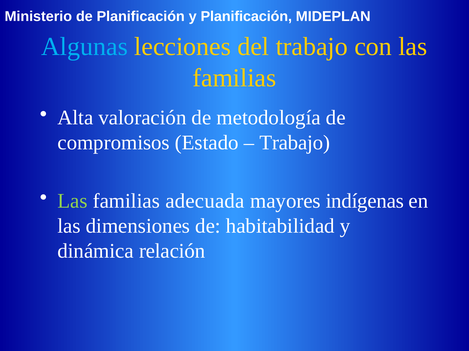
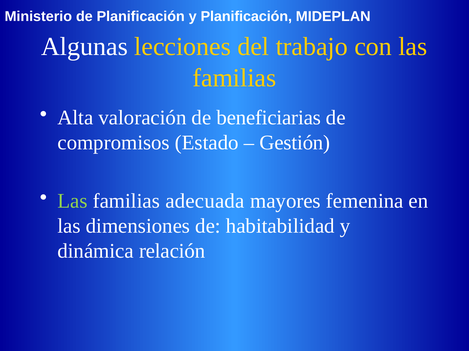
Algunas colour: light blue -> white (84, 47)
metodología: metodología -> beneficiarias (269, 118)
Trabajo: Trabajo -> Gestión (295, 143)
indígenas: indígenas -> femenina (365, 201)
